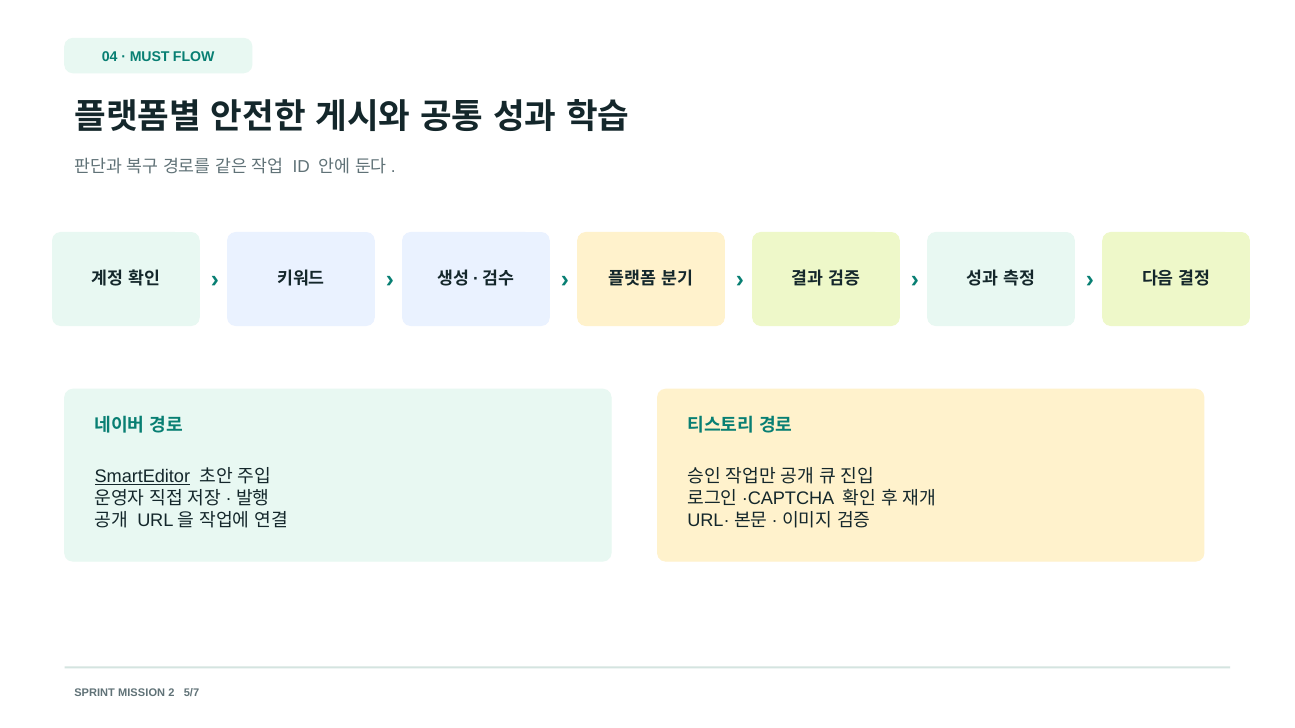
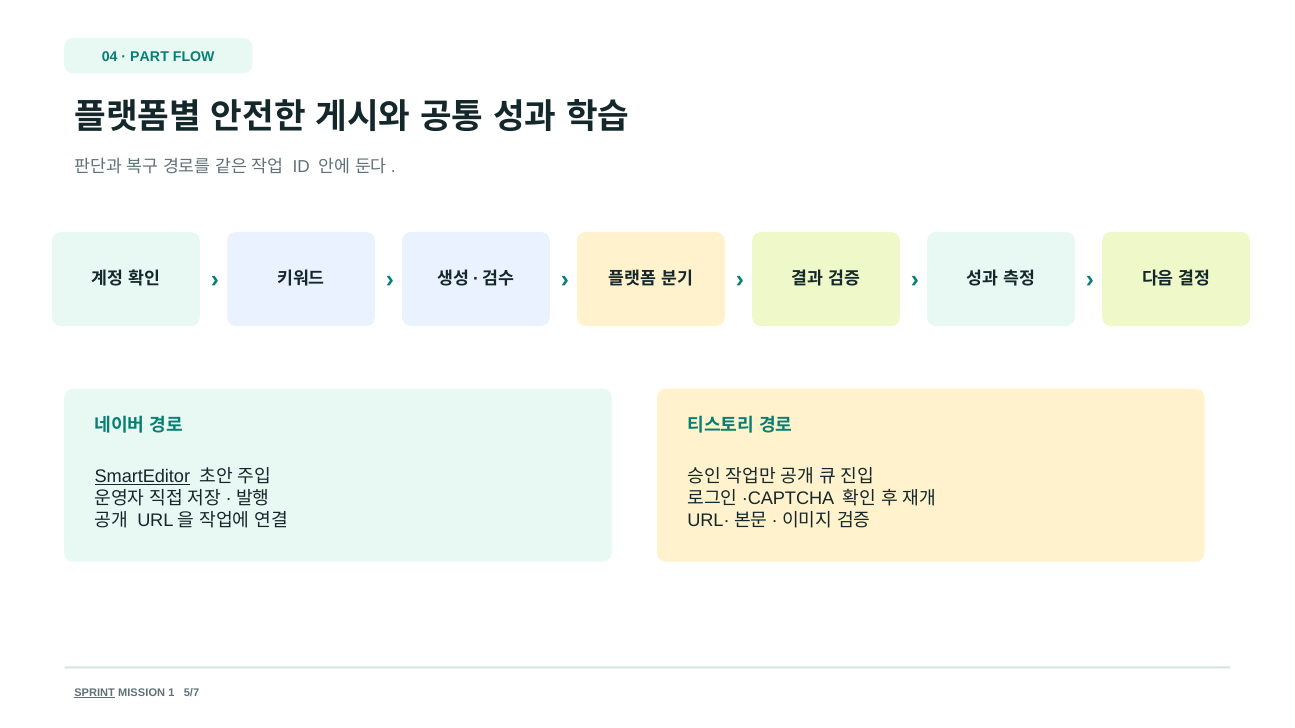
MUST: MUST -> PART (150, 57)
SPRINT underline: none -> present (95, 693)
2: 2 -> 1 (171, 693)
